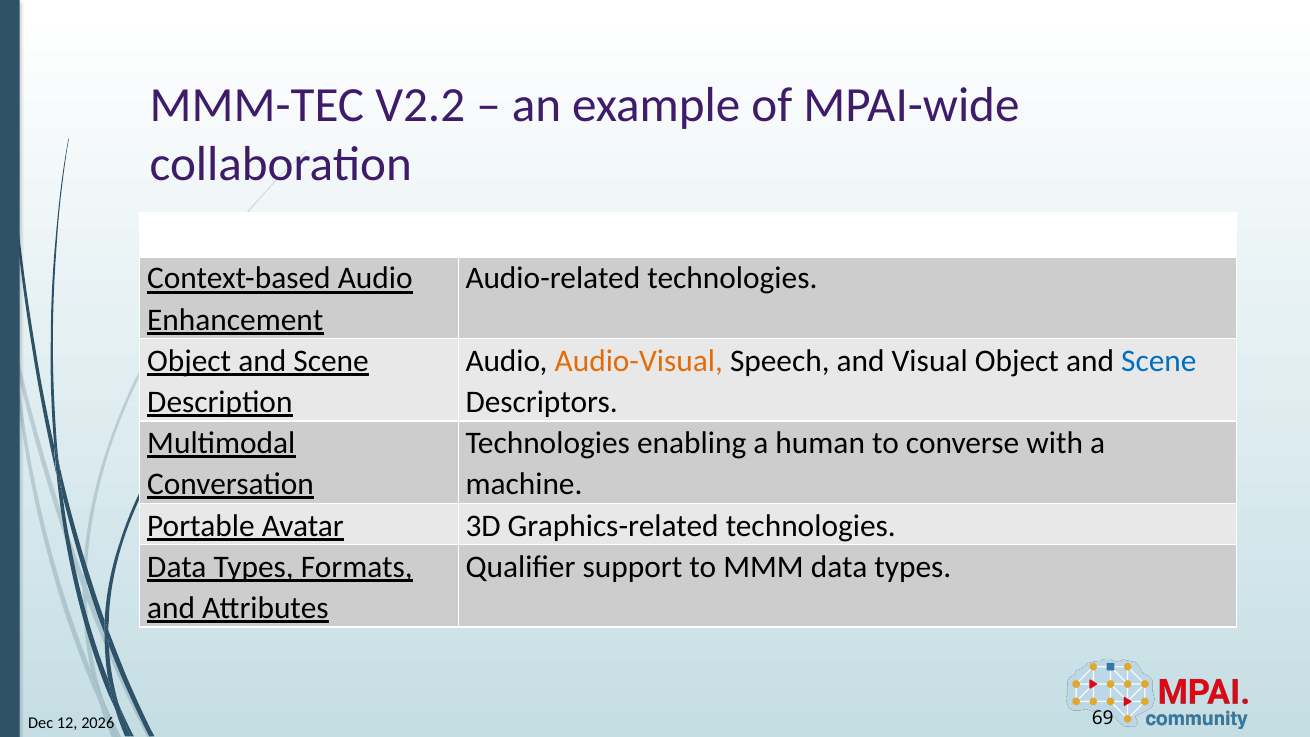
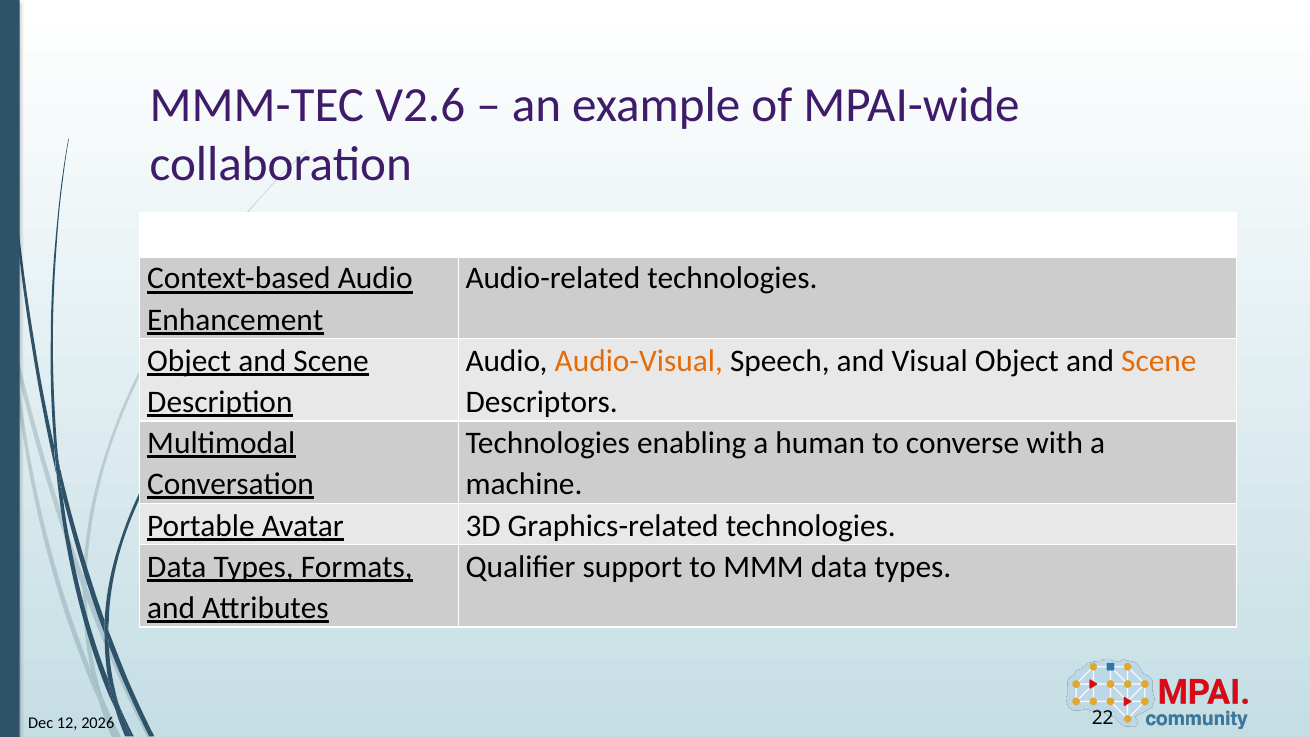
V2.2: V2.2 -> V2.6 (420, 105)
Scene colour: blue -> orange (1159, 361)
69: 69 -> 22 (1103, 718)
